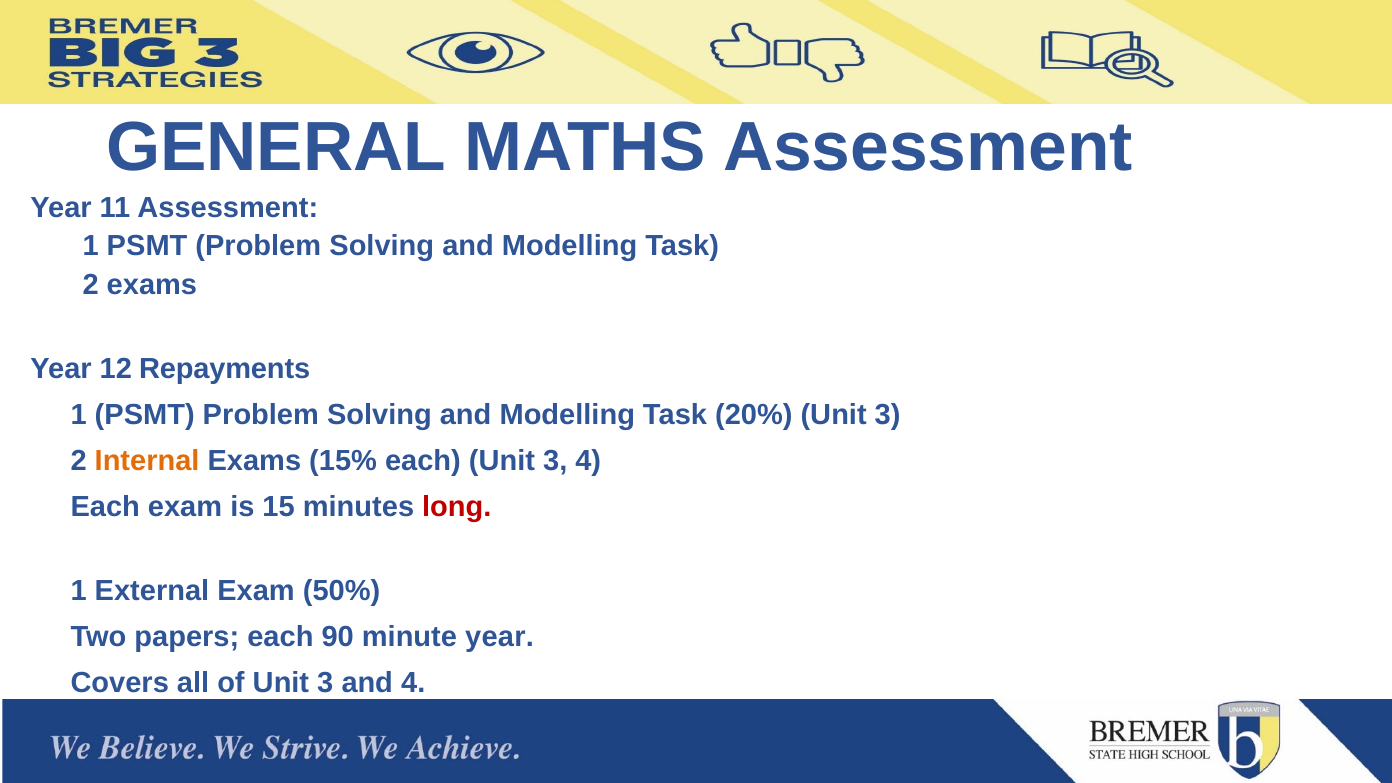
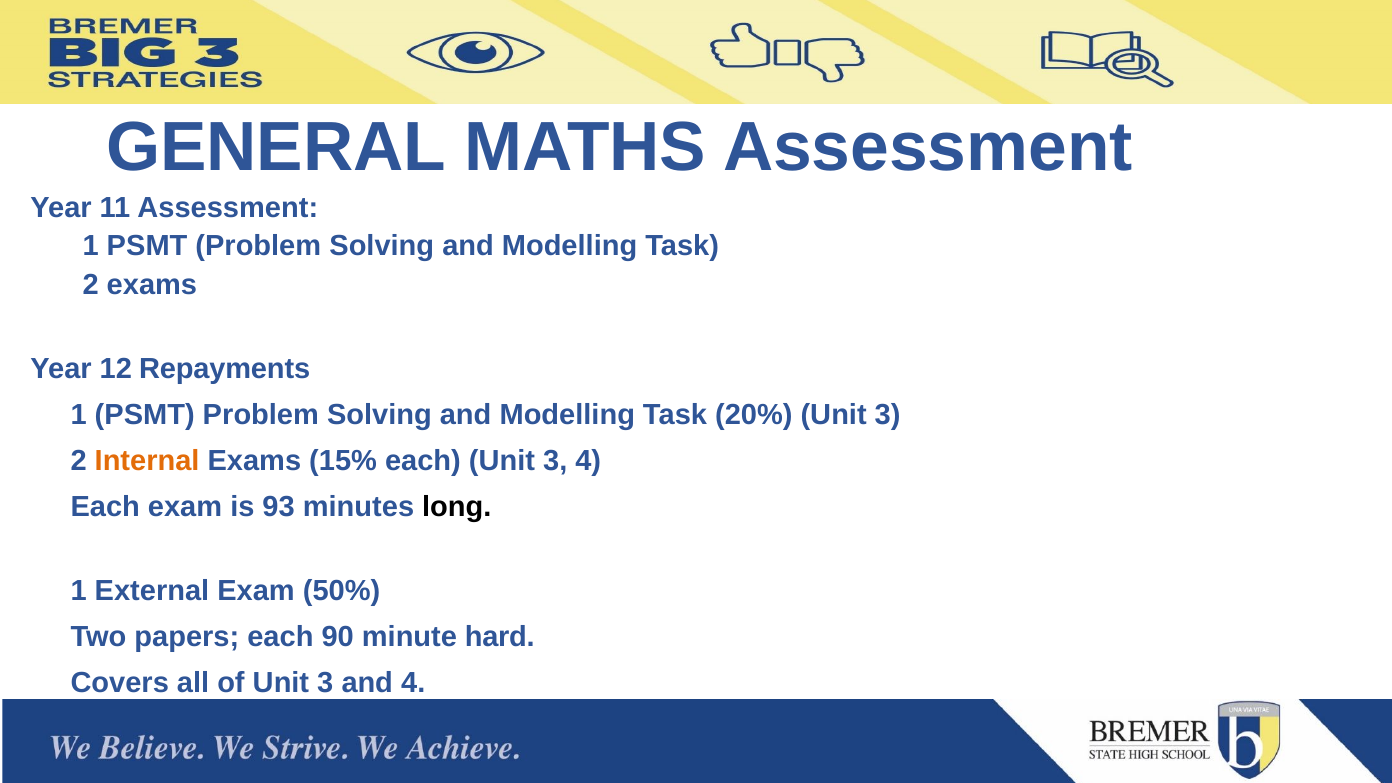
15: 15 -> 93 (279, 507)
long colour: red -> black (457, 507)
minute year: year -> hard (500, 637)
